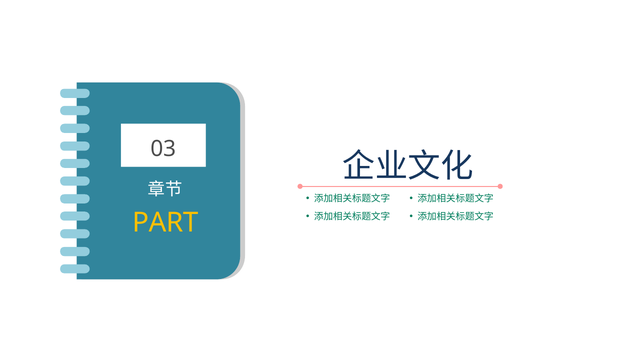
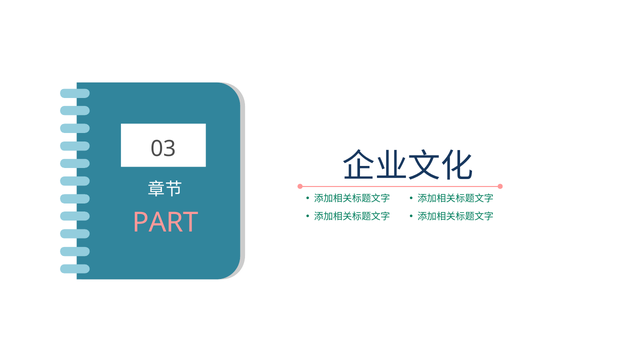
PART colour: yellow -> pink (165, 223)
